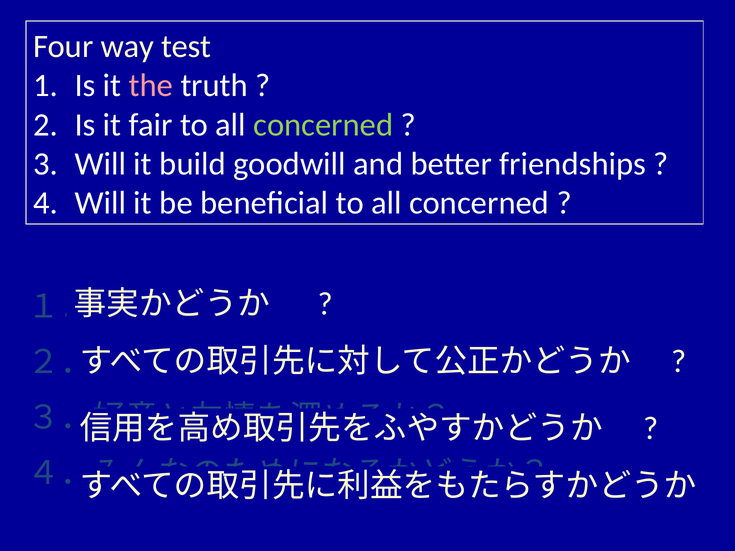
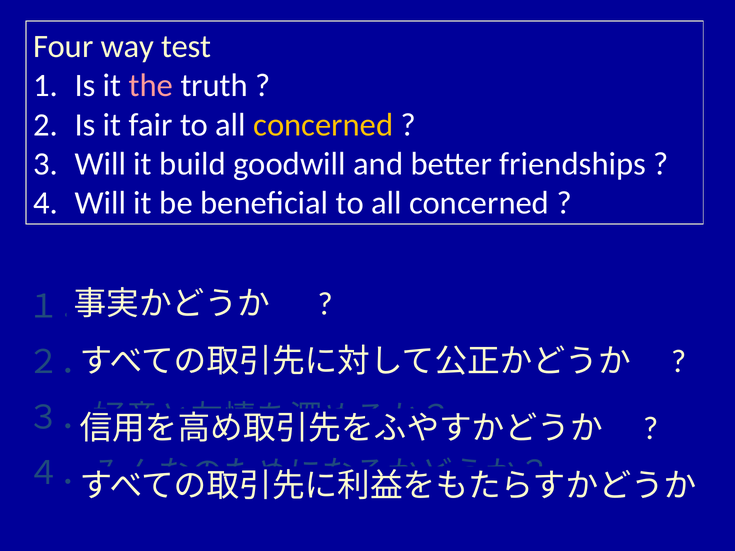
concerned colour: light green -> yellow (323, 125)
